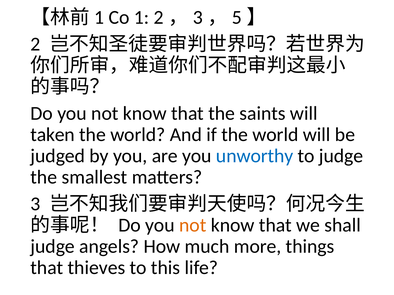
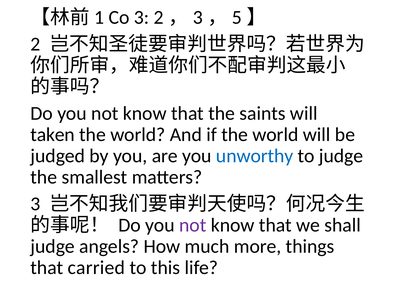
Co 1: 1 -> 3 (142, 17)
not colour: orange -> purple (193, 225)
thieves: thieves -> carried (96, 268)
